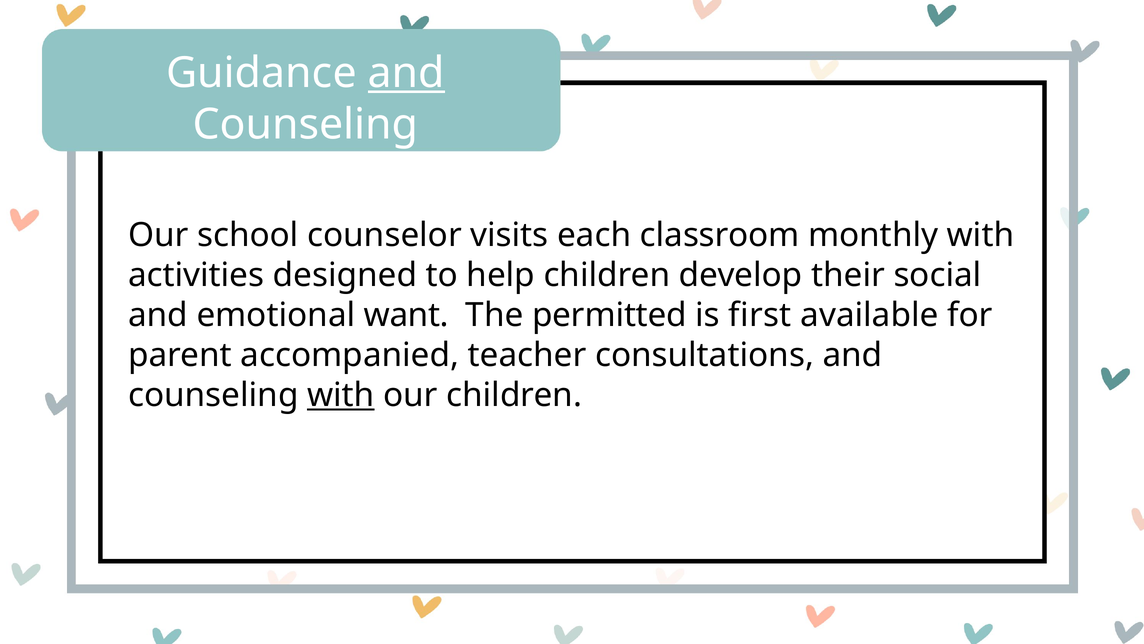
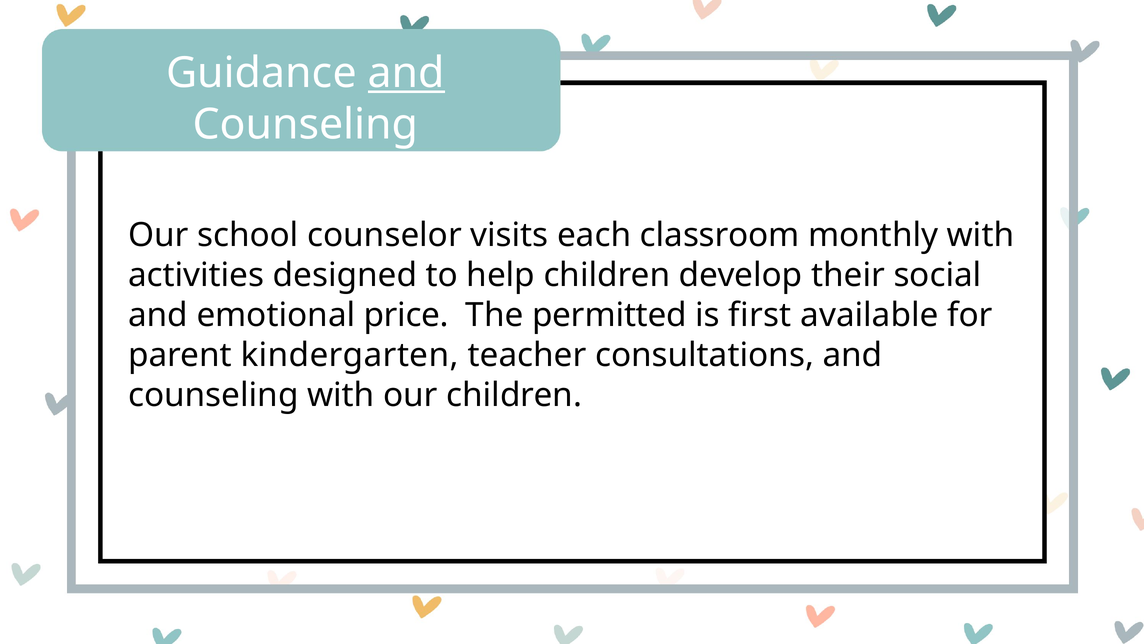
want: want -> price (406, 315)
accompanied: accompanied -> kindergarten (350, 355)
with underline: present -> none (341, 395)
